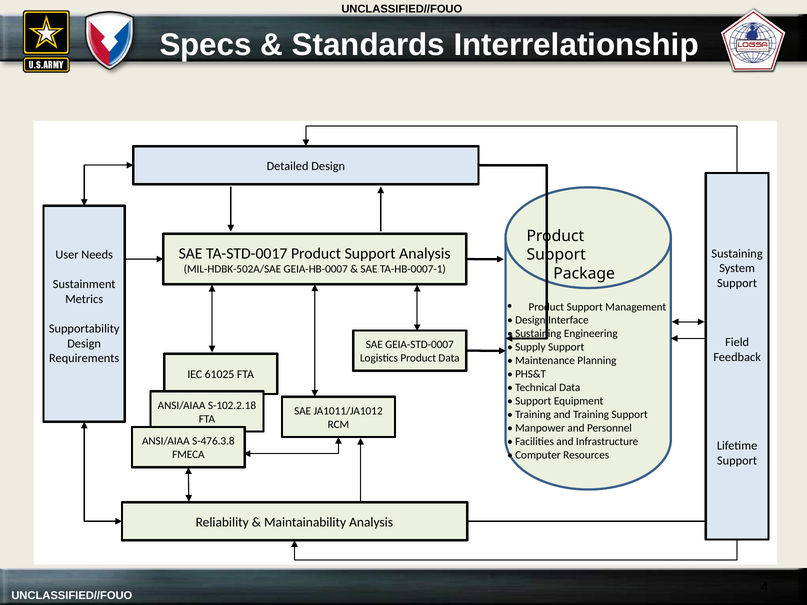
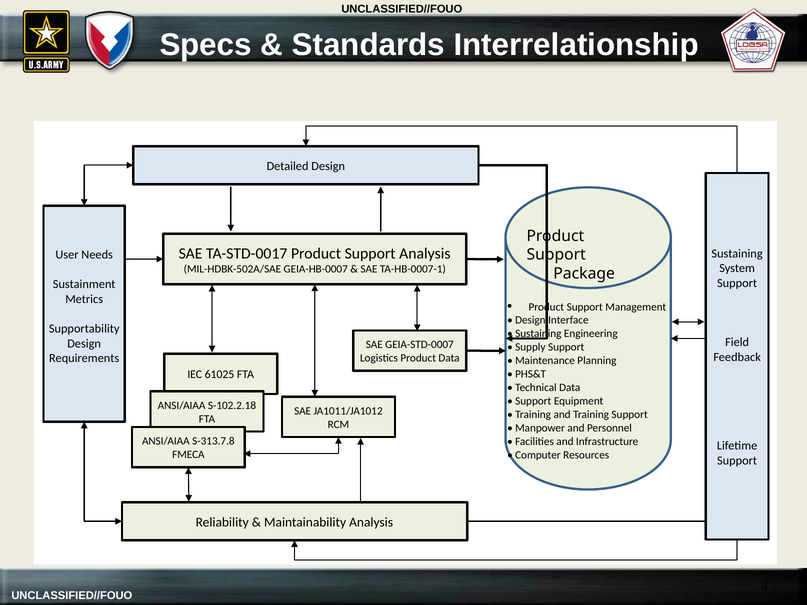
S-476.3.8: S-476.3.8 -> S-313.7.8 (213, 441)
